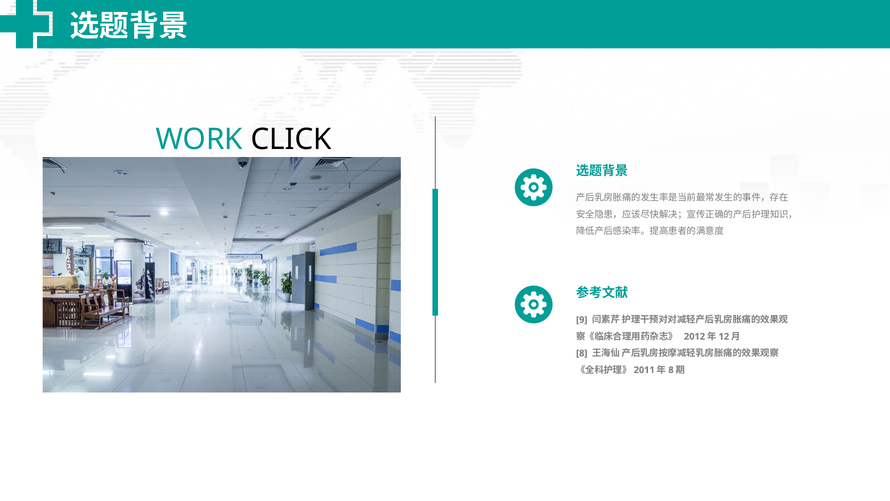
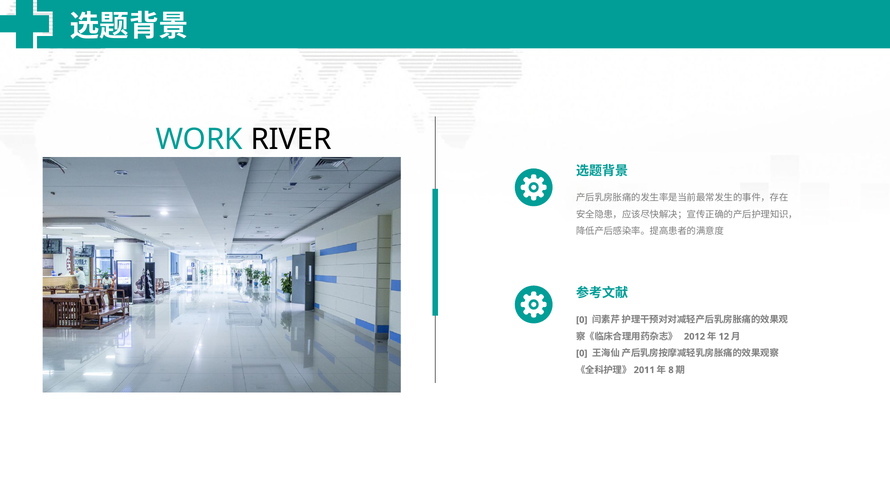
CLICK: CLICK -> RIVER (291, 139)
9: 9 -> 0 (582, 320)
8: 8 -> 0 (582, 353)
